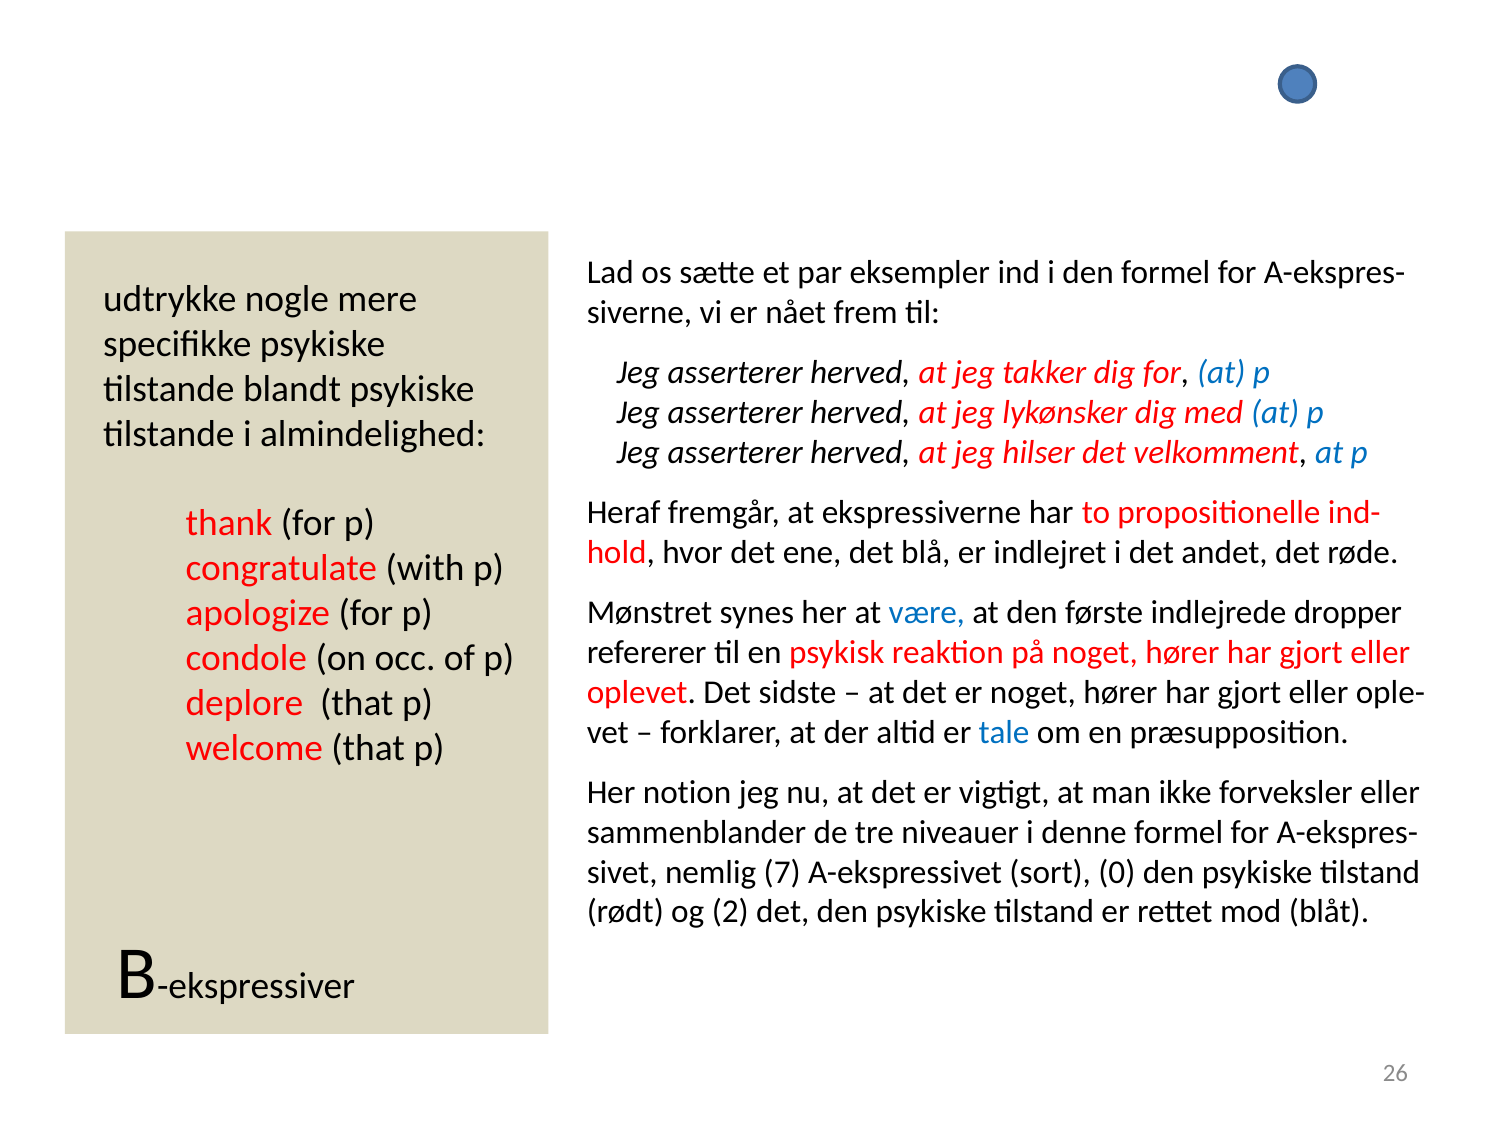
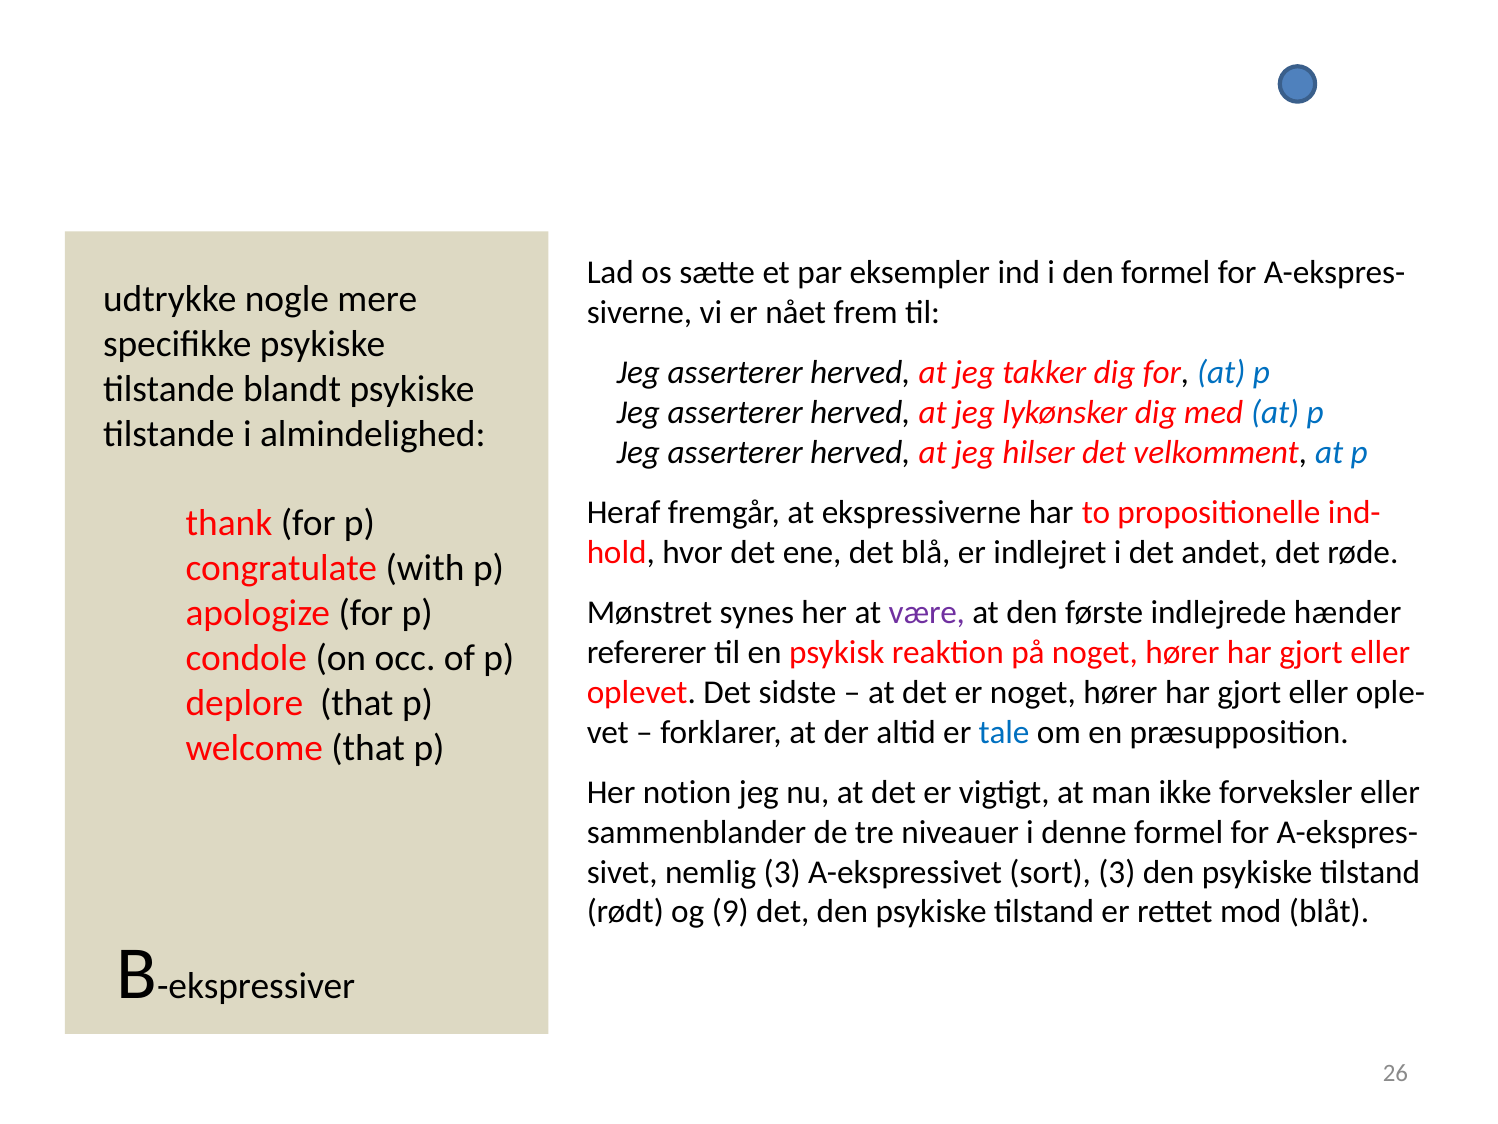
være colour: blue -> purple (927, 612)
dropper: dropper -> hænder (1348, 612)
nemlig 7: 7 -> 3 (782, 872)
sort 0: 0 -> 3 (1117, 872)
2: 2 -> 9 (730, 912)
